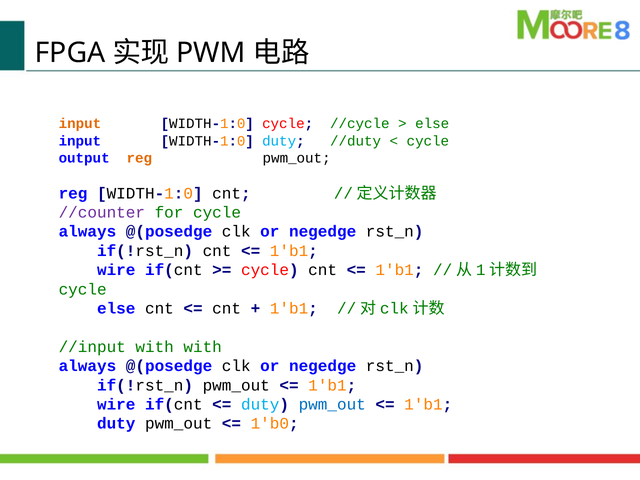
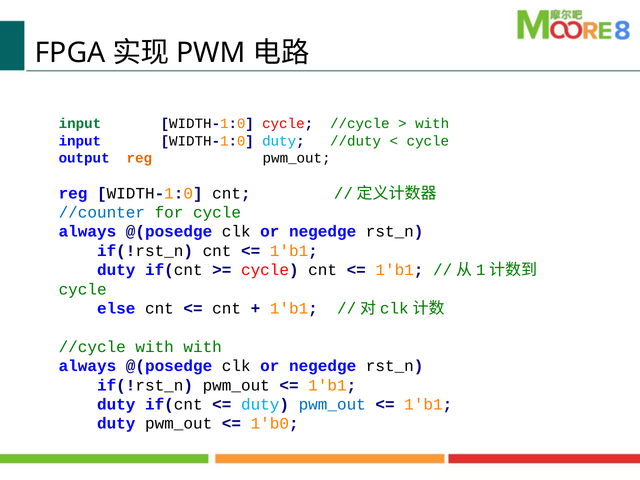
input colour: orange -> green (80, 124)
else: else -> with (432, 124)
//counter colour: purple -> blue (102, 212)
wire: wire -> duty (116, 270)
//input: //input -> //cycle (92, 347)
wire: wire -> duty (116, 404)
